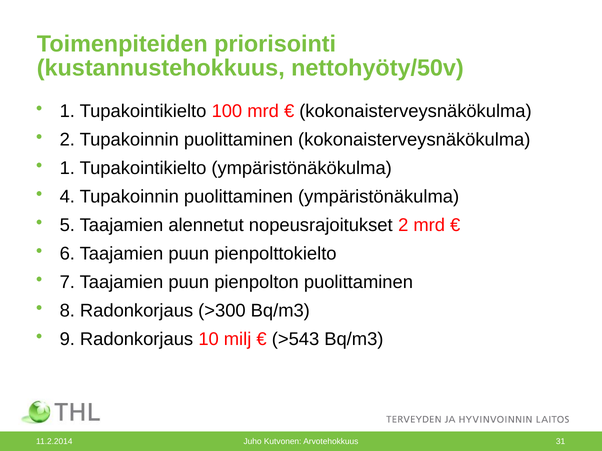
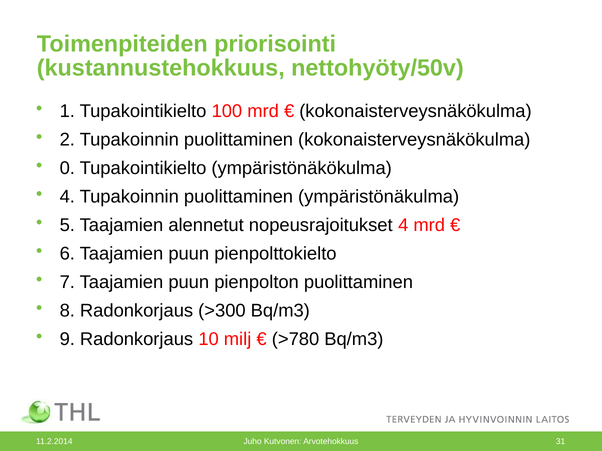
1: 1 -> 0 (67, 168)
nopeusrajoitukset 2: 2 -> 4 (403, 225)
>543: >543 -> >780 (296, 339)
